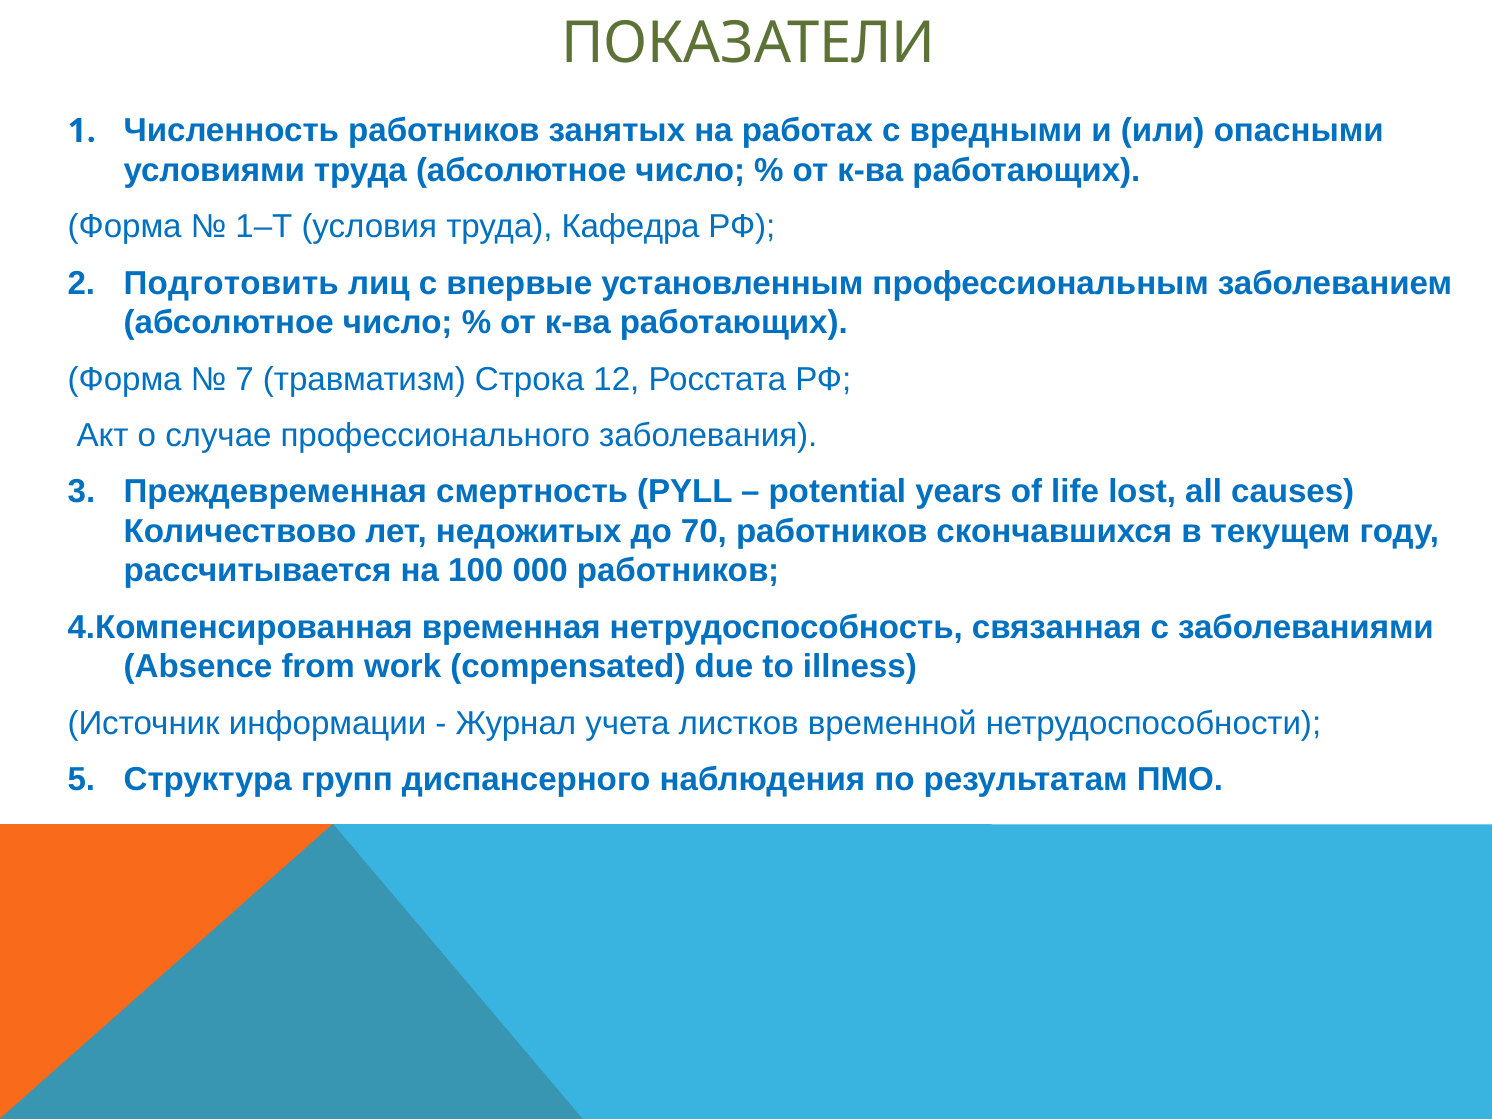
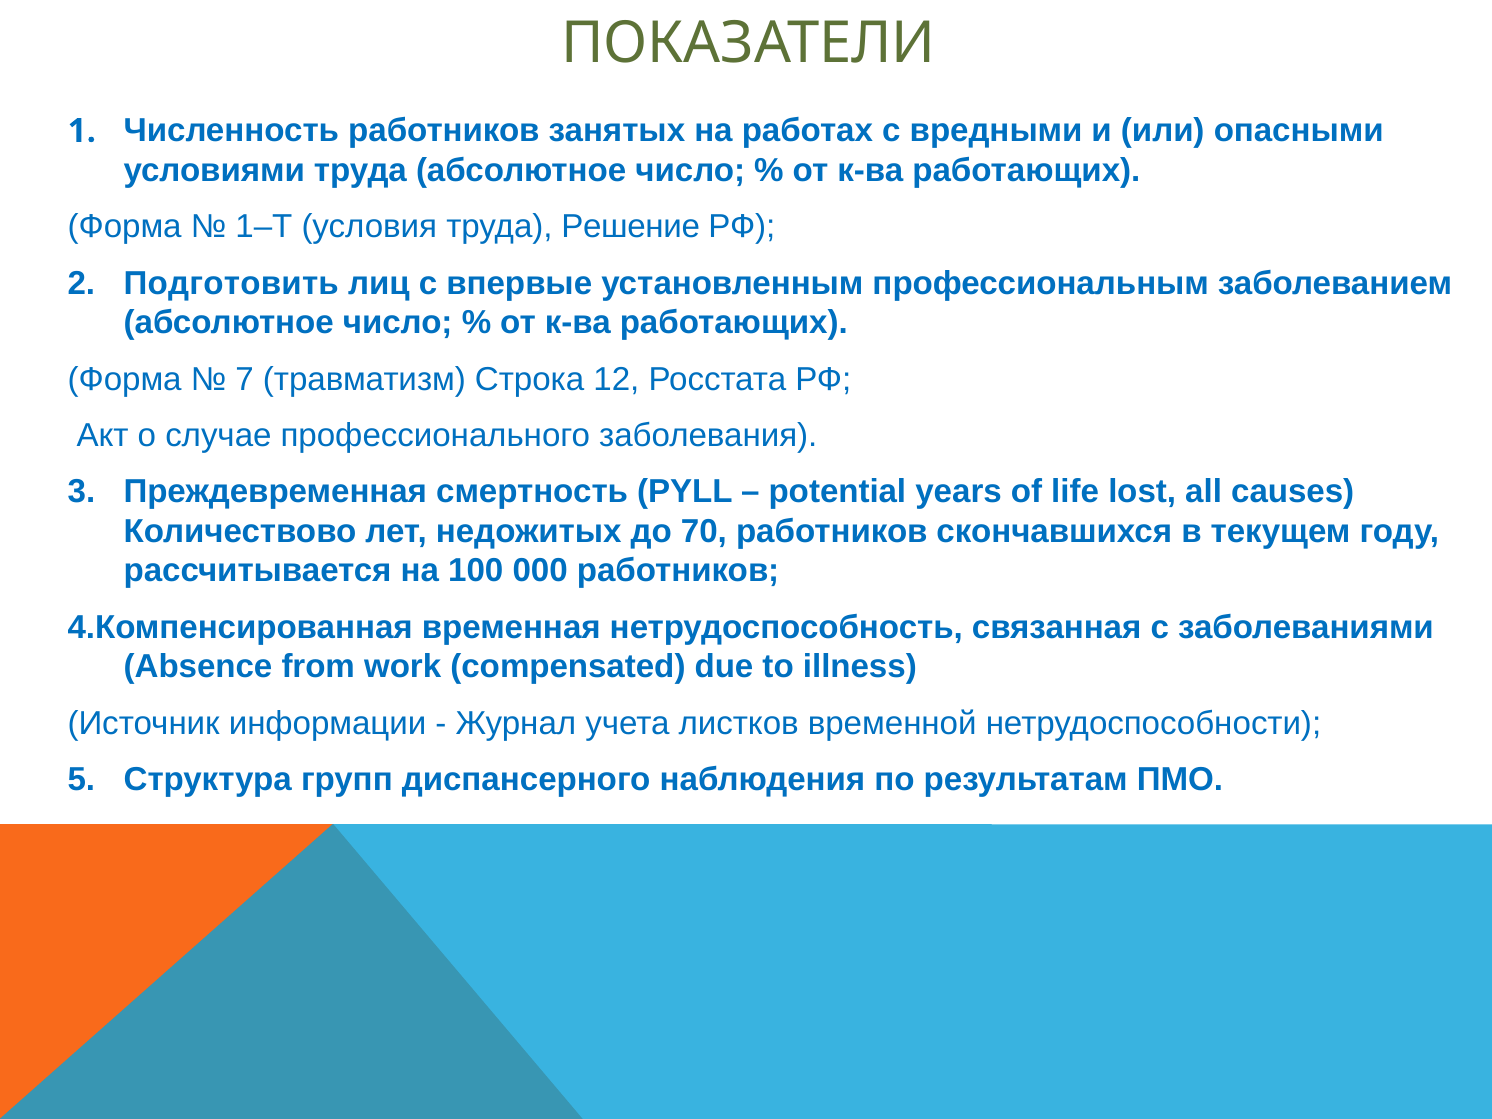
Кафедра: Кафедра -> Решение (631, 227)
